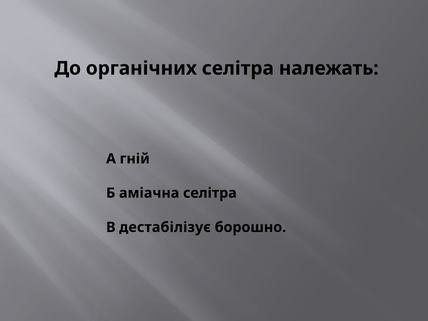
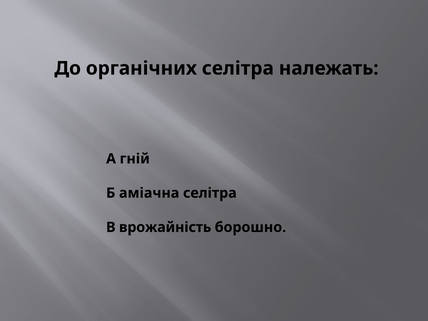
дестабілізує: дестабілізує -> врожайність (165, 227)
